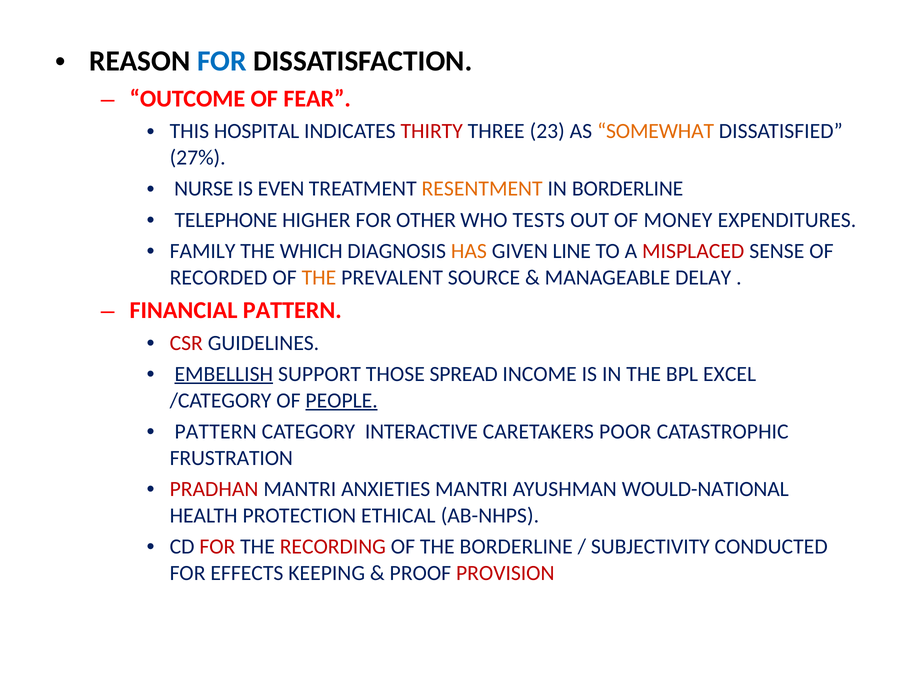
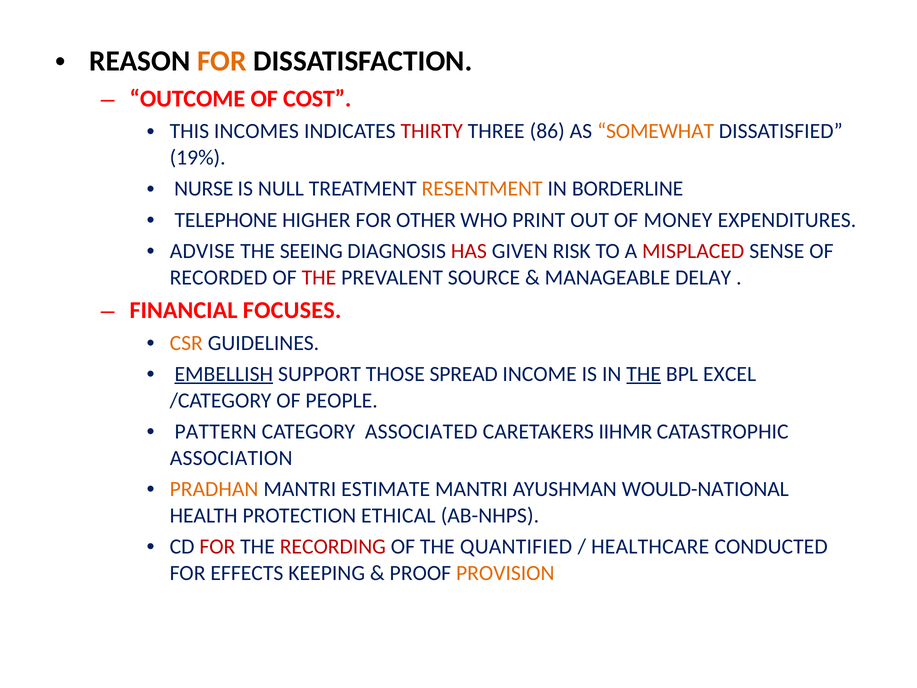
FOR colour: blue -> orange (222, 61)
FEAR: FEAR -> COST (317, 99)
HOSPITAL: HOSPITAL -> INCOMES (256, 131)
23: 23 -> 86 (547, 131)
27%: 27% -> 19% (198, 158)
EVEN: EVEN -> NULL (281, 189)
TESTS: TESTS -> PRINT (539, 220)
FAMILY: FAMILY -> ADVISE (202, 251)
WHICH: WHICH -> SEEING (311, 251)
HAS colour: orange -> red (469, 251)
LINE: LINE -> RISK (572, 251)
THE colour: orange -> red (319, 277)
FINANCIAL PATTERN: PATTERN -> FOCUSES (292, 310)
CSR colour: red -> orange (186, 343)
THE underline: none -> present (644, 374)
PEOPLE underline: present -> none (342, 400)
INTERACTIVE: INTERACTIVE -> ASSOCIATED (421, 431)
POOR: POOR -> IIHMR (625, 431)
FRUSTRATION: FRUSTRATION -> ASSOCIATION (231, 458)
PRADHAN colour: red -> orange (214, 489)
ANXIETIES: ANXIETIES -> ESTIMATE (386, 489)
THE BORDERLINE: BORDERLINE -> QUANTIFIED (516, 546)
SUBJECTIVITY: SUBJECTIVITY -> HEALTHCARE (650, 546)
PROVISION colour: red -> orange (505, 573)
